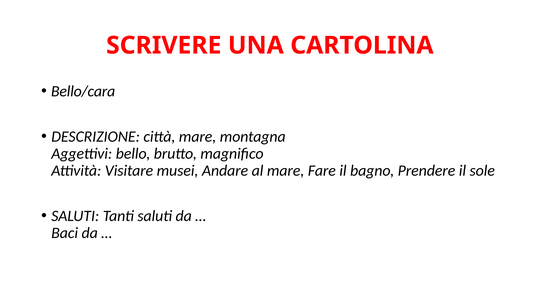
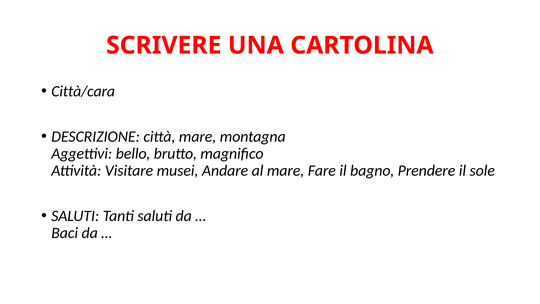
Bello/cara: Bello/cara -> Città/cara (83, 91)
